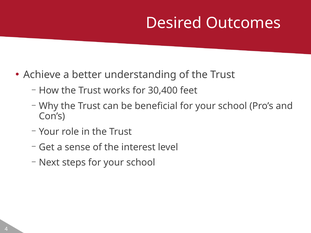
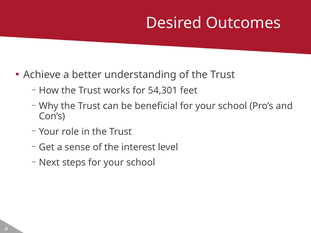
30,400: 30,400 -> 54,301 (163, 91)
